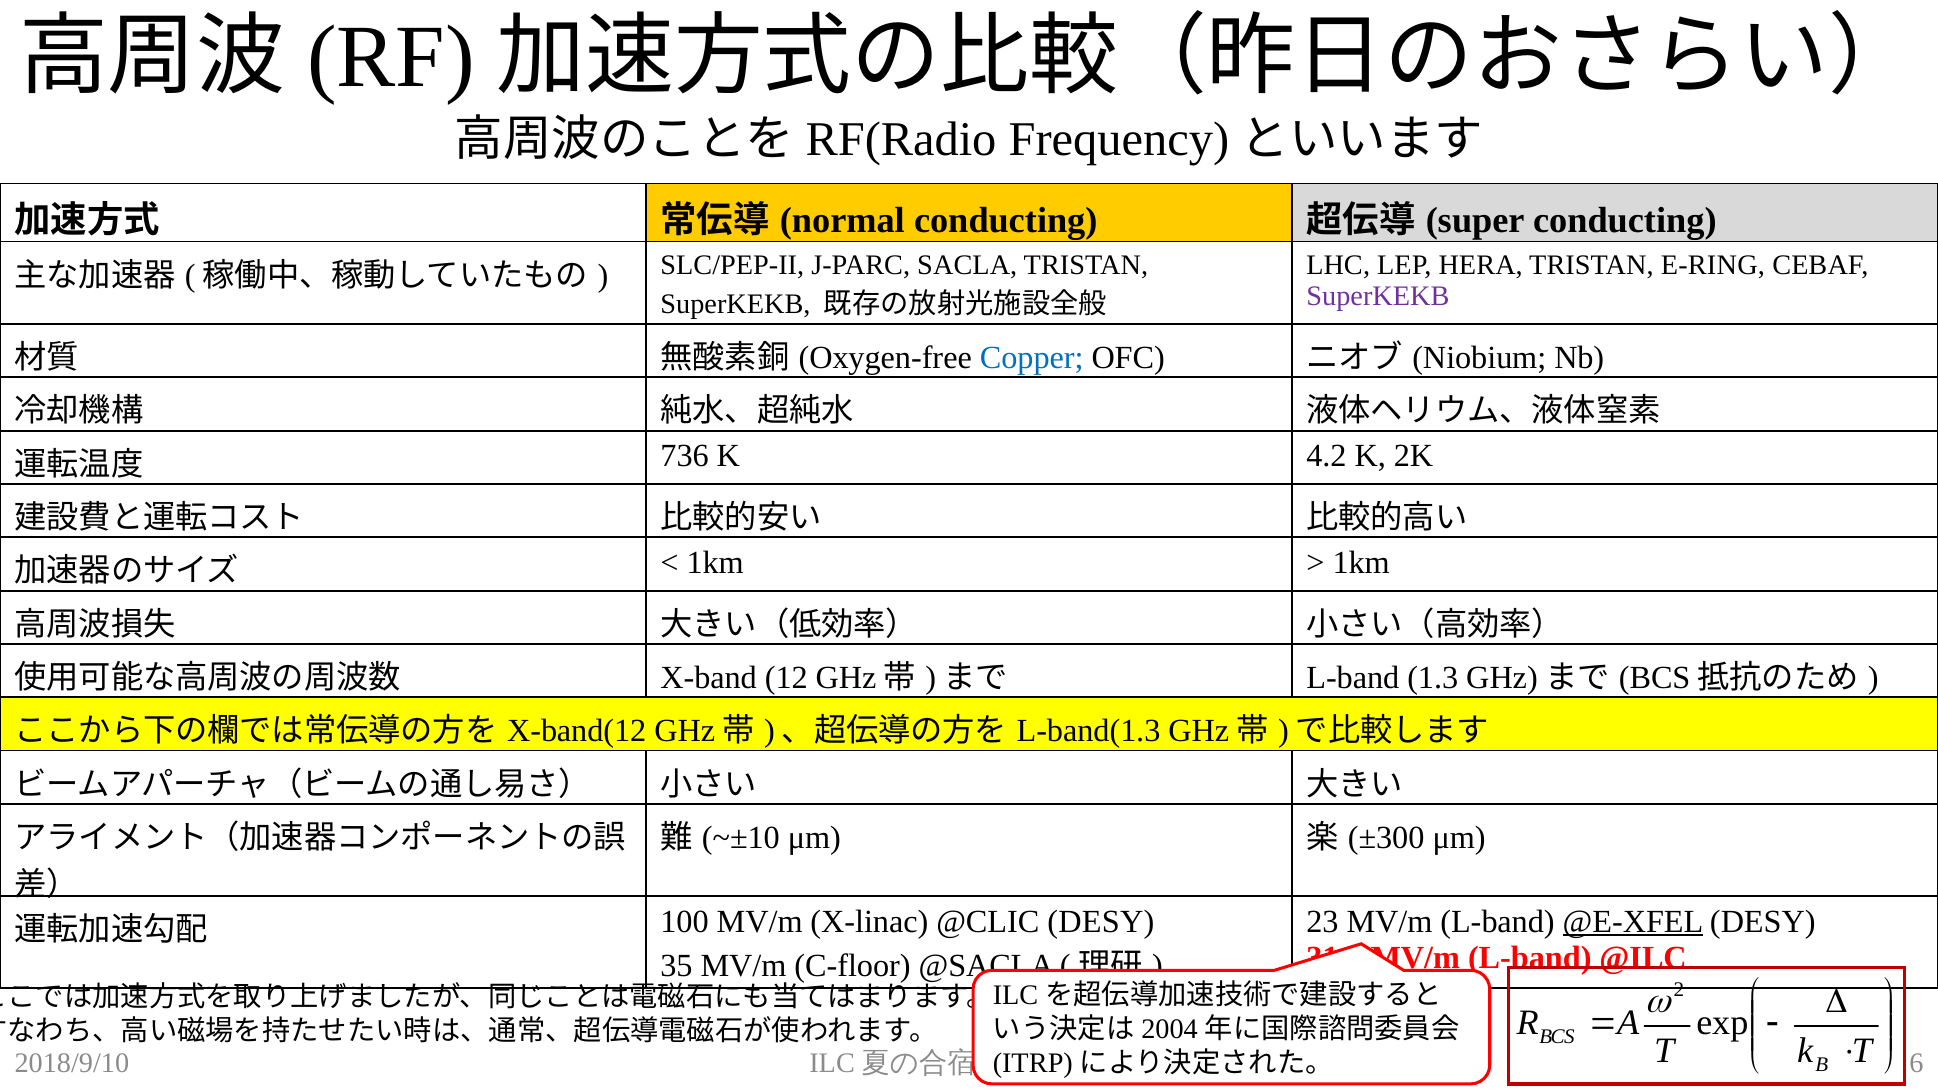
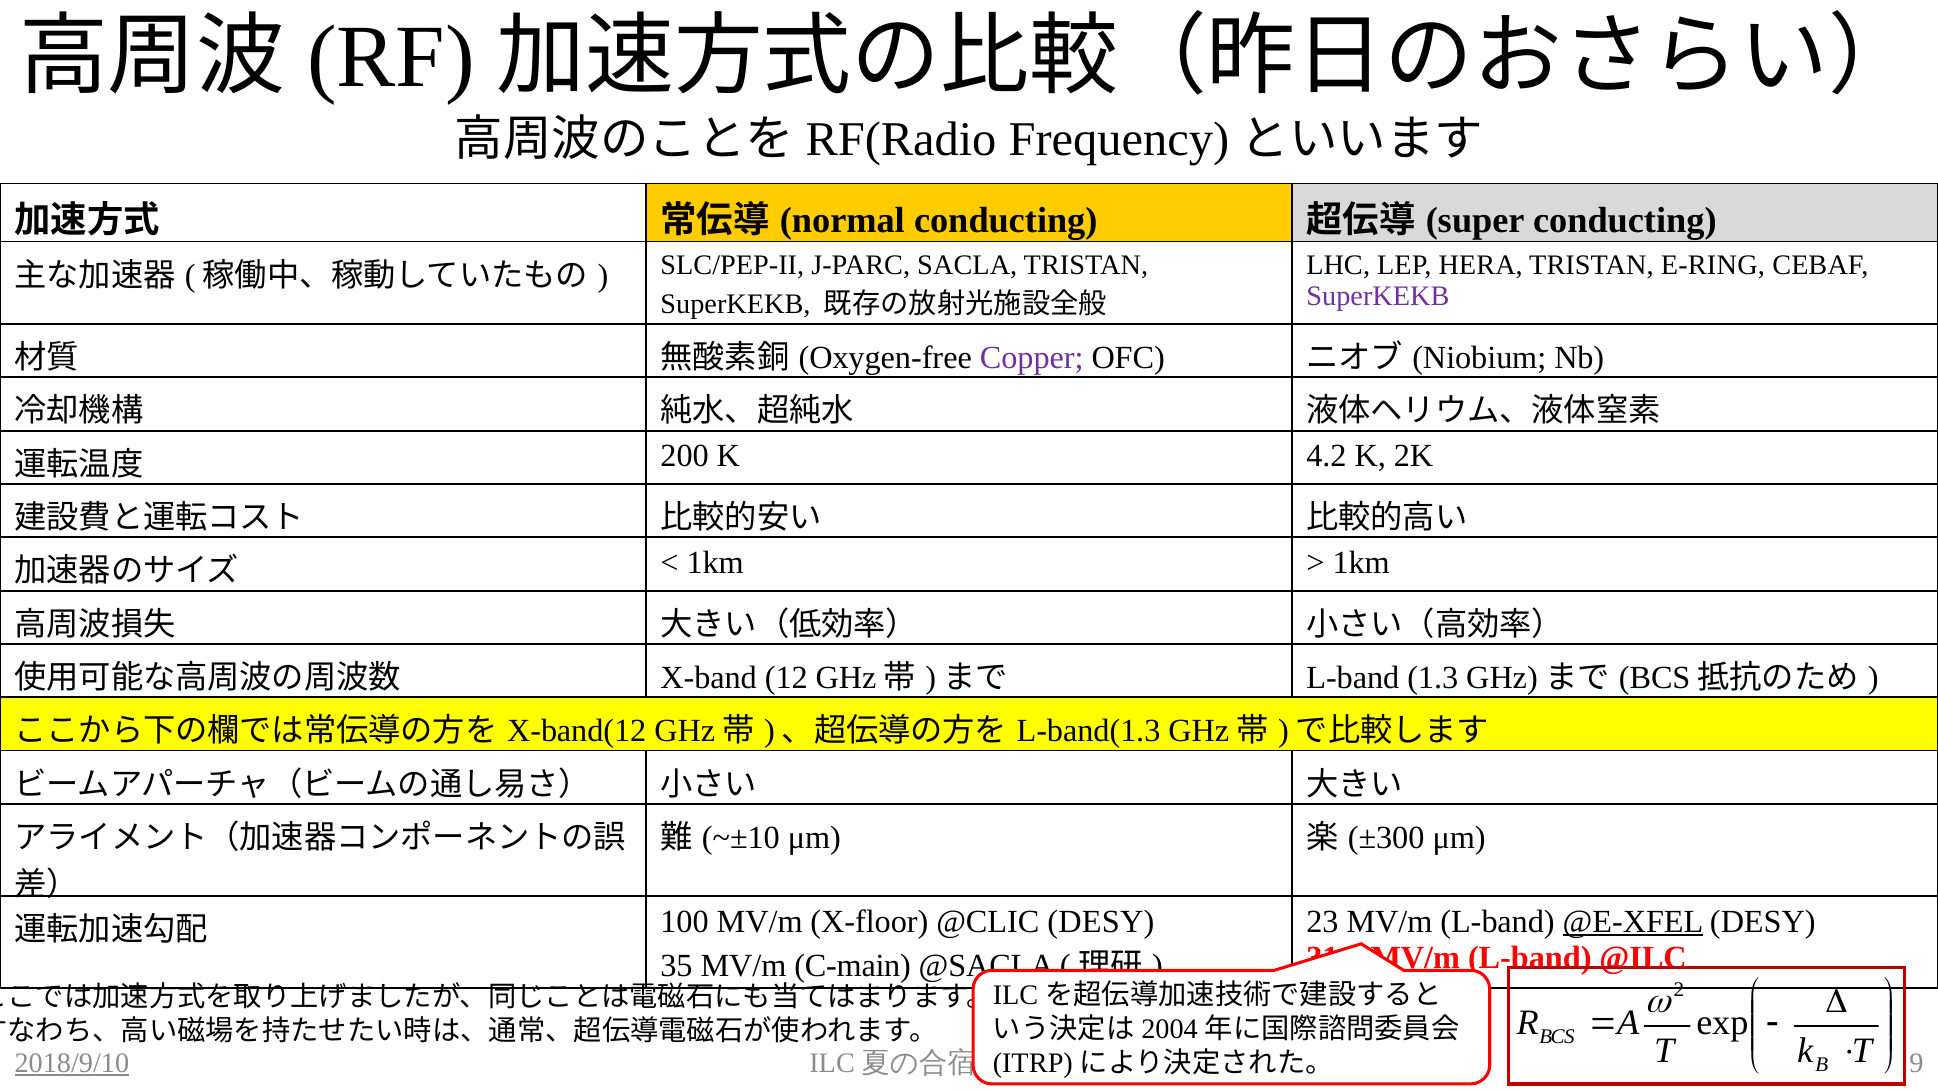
Copper colour: blue -> purple (1032, 358)
736: 736 -> 200 (685, 456)
X-linac: X-linac -> X-floor (869, 922)
C-floor: C-floor -> C-main (853, 966)
2018/9/10 underline: none -> present (72, 1063)
6: 6 -> 9 (1916, 1063)
